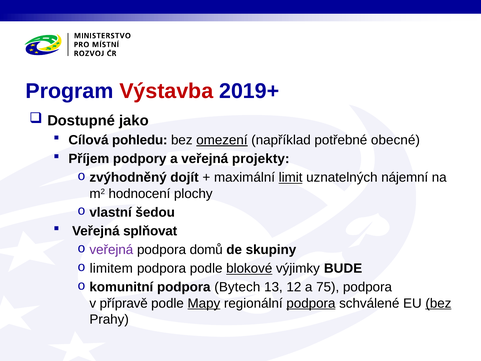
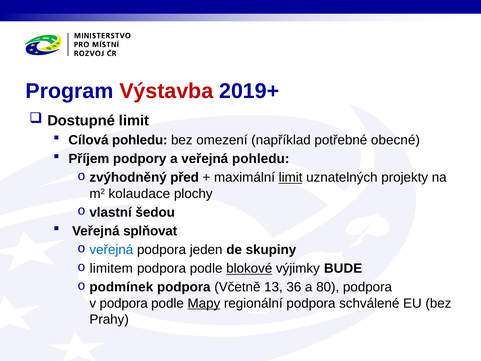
Dostupné jako: jako -> limit (134, 121)
omezení underline: present -> none (222, 140)
veřejná projekty: projekty -> pohledu (261, 159)
dojít: dojít -> před (185, 177)
nájemní: nájemní -> projekty (405, 177)
hodnocení: hodnocení -> kolaudace (139, 193)
veřejná colour: purple -> blue (111, 250)
domů: domů -> jeden (206, 250)
komunitní: komunitní -> podmínek (121, 287)
Bytech: Bytech -> Včetně (237, 287)
12: 12 -> 36 (294, 287)
75: 75 -> 80 (328, 287)
v přípravě: přípravě -> podpora (124, 303)
podpora underline: present -> none (311, 303)
bez underline: present -> none (438, 303)
